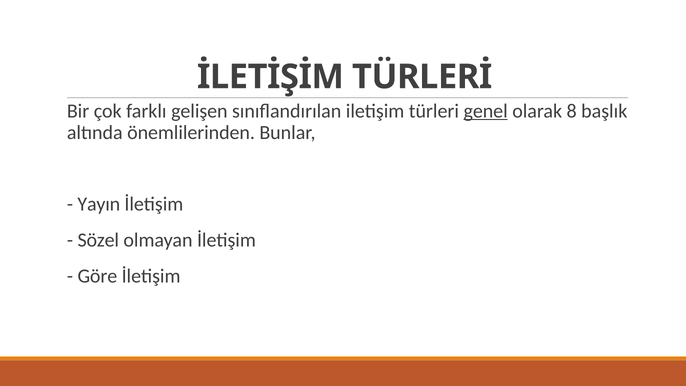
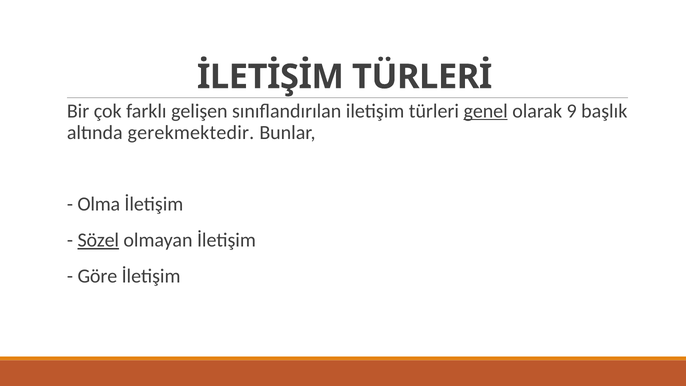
8: 8 -> 9 (572, 111)
önemlilerinden: önemlilerinden -> gerekmektedir (191, 133)
Yayın: Yayın -> Olma (99, 204)
Sözel underline: none -> present (98, 240)
